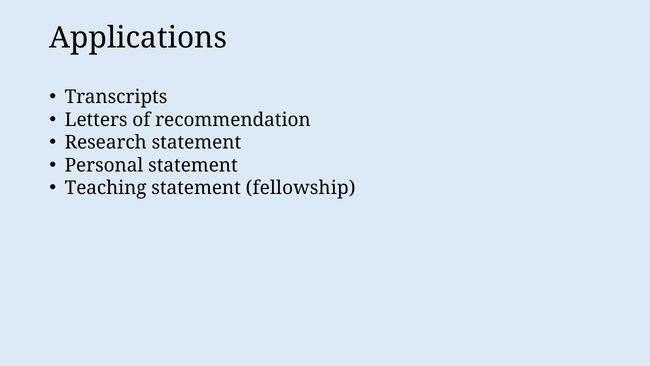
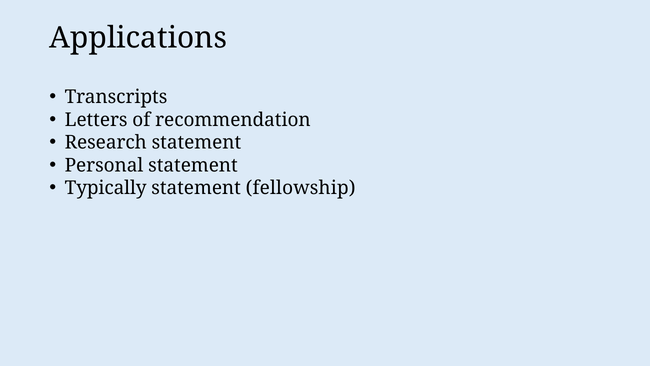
Teaching: Teaching -> Typically (106, 188)
